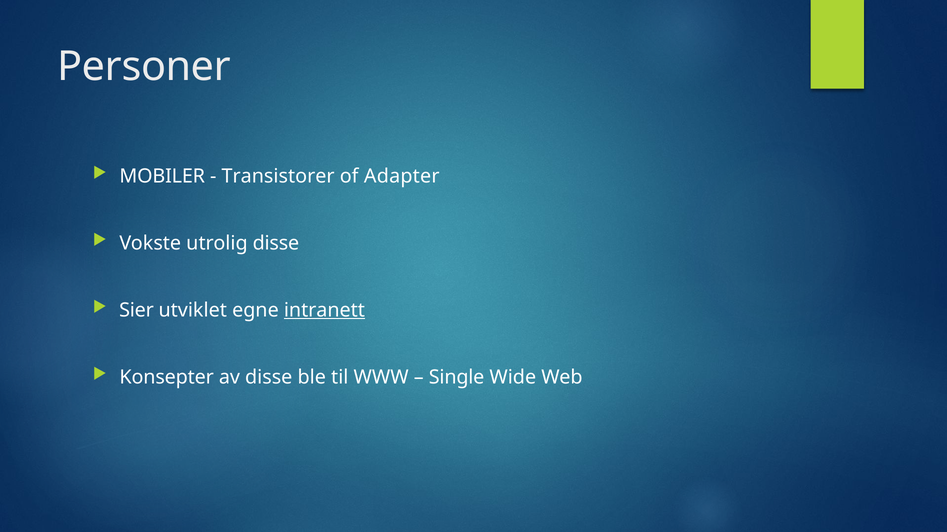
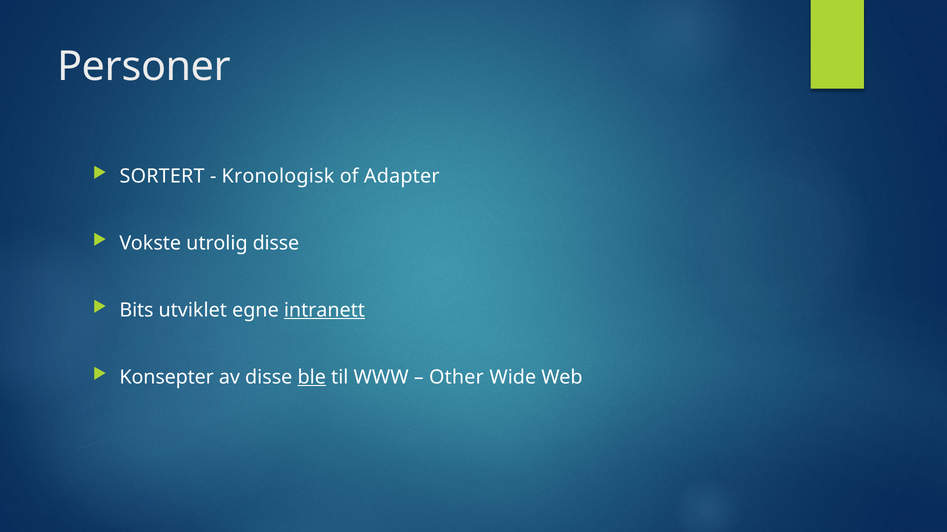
MOBILER: MOBILER -> SORTERT (162, 176)
Transistorer: Transistorer -> Kronologisk (278, 176)
Sier: Sier -> Bits (136, 310)
ble underline: none -> present (312, 378)
Single: Single -> Other (456, 378)
